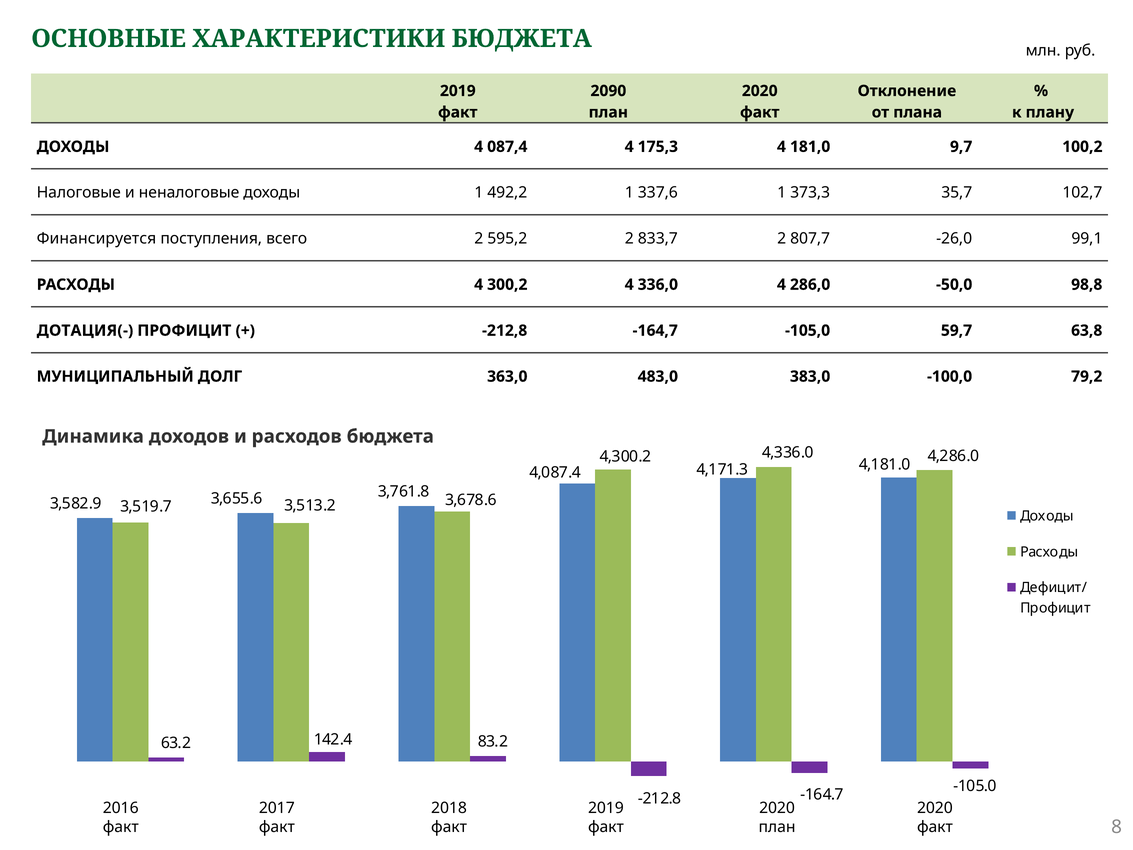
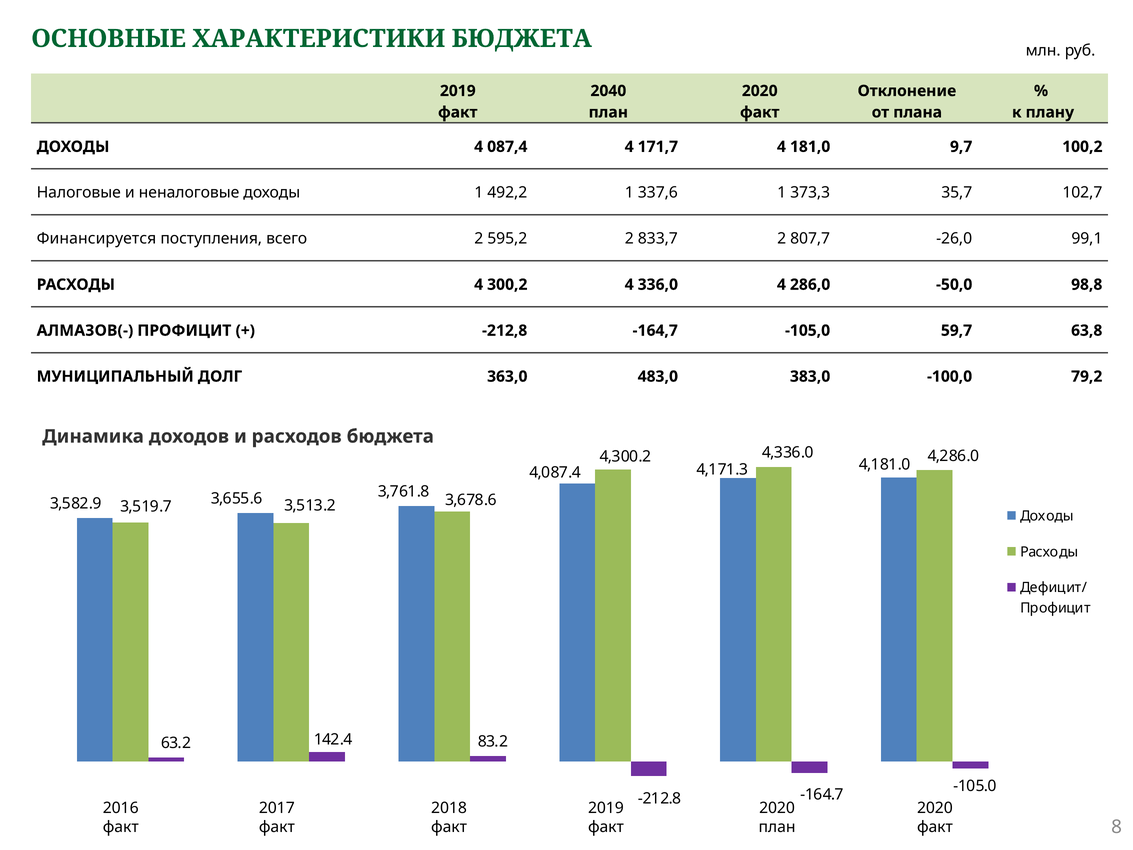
2090: 2090 -> 2040 (608, 91)
175,3: 175,3 -> 171,7 (658, 147)
ДОТАЦИЯ(-: ДОТАЦИЯ(- -> АЛМАЗОВ(- (85, 330)
